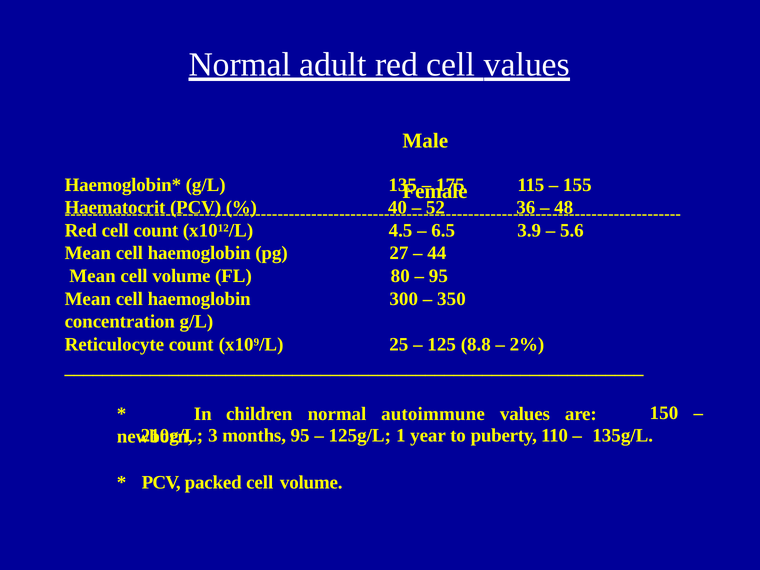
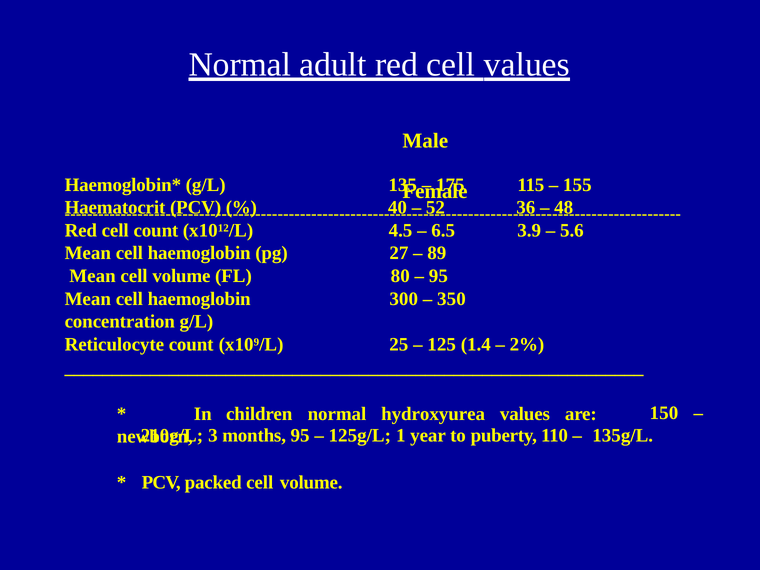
44: 44 -> 89 (437, 253)
8.8: 8.8 -> 1.4 (476, 344)
autoimmune: autoimmune -> hydroxyurea (433, 414)
